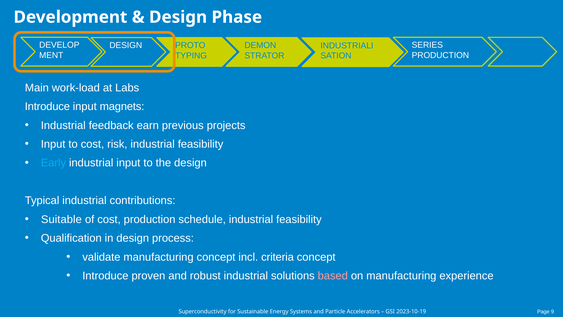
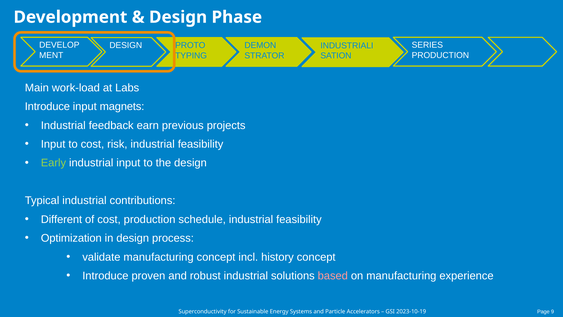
Early colour: light blue -> light green (53, 163)
Suitable: Suitable -> Different (61, 219)
Qualification: Qualification -> Optimization (71, 238)
criteria: criteria -> history (277, 257)
